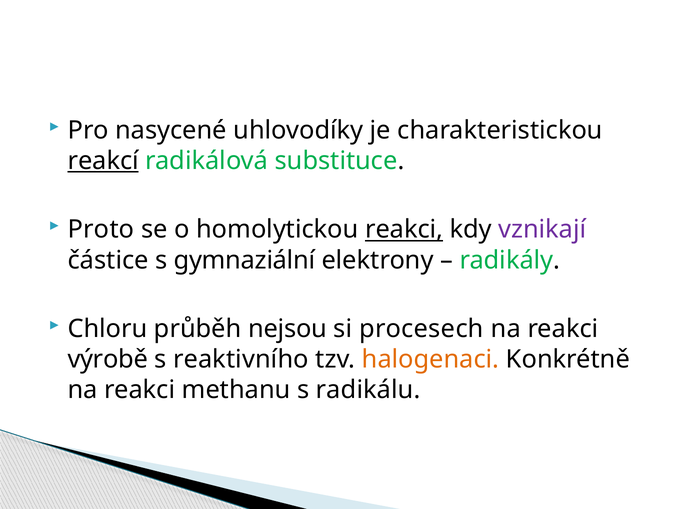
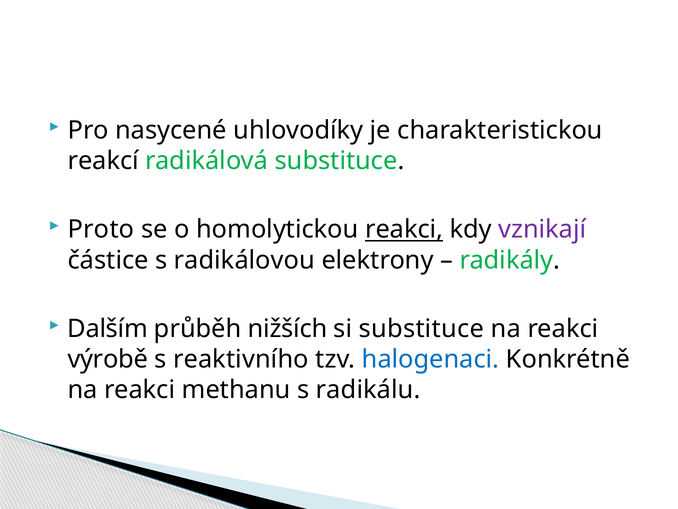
reakcí underline: present -> none (103, 161)
gymnaziální: gymnaziální -> radikálovou (244, 260)
Chloru: Chloru -> Dalším (108, 328)
nejsou: nejsou -> nižších (288, 328)
si procesech: procesech -> substituce (421, 328)
halogenaci colour: orange -> blue (431, 359)
